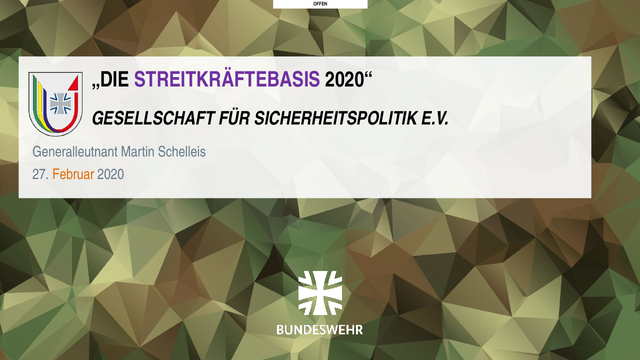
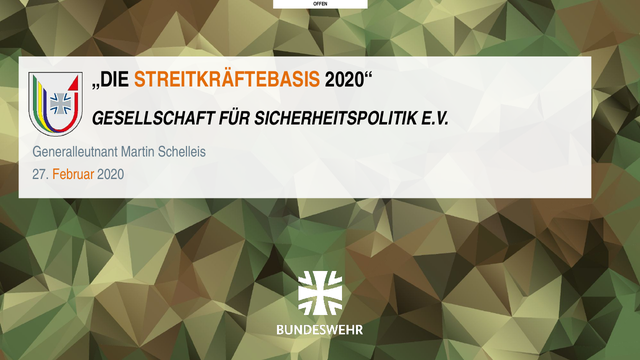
STREITKRÄFTEBASIS colour: purple -> orange (227, 80)
